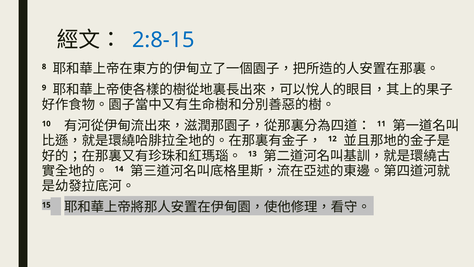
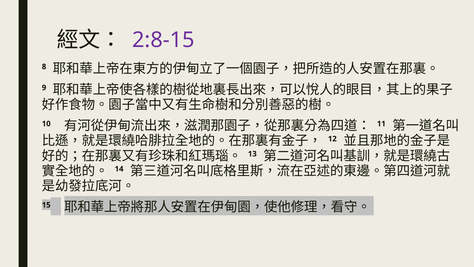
2:8-15 colour: blue -> purple (163, 40)
